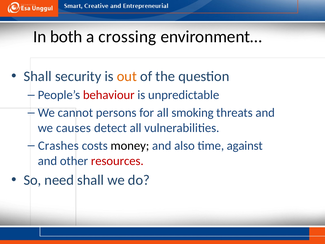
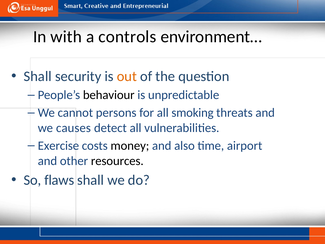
both: both -> with (66, 37)
crossing: crossing -> controls (127, 37)
behaviour colour: red -> black (109, 95)
Crashes: Crashes -> Exercise (58, 146)
against: against -> airport (245, 146)
resources colour: red -> black (117, 161)
need: need -> flaws (59, 180)
